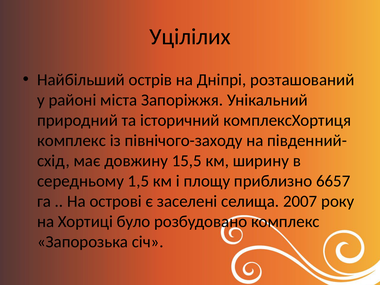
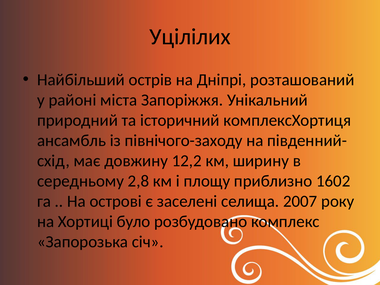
комплекс: комплекс -> ансамбль (72, 141)
15,5: 15,5 -> 12,2 (187, 161)
1,5: 1,5 -> 2,8 (138, 181)
6657: 6657 -> 1602 (333, 181)
